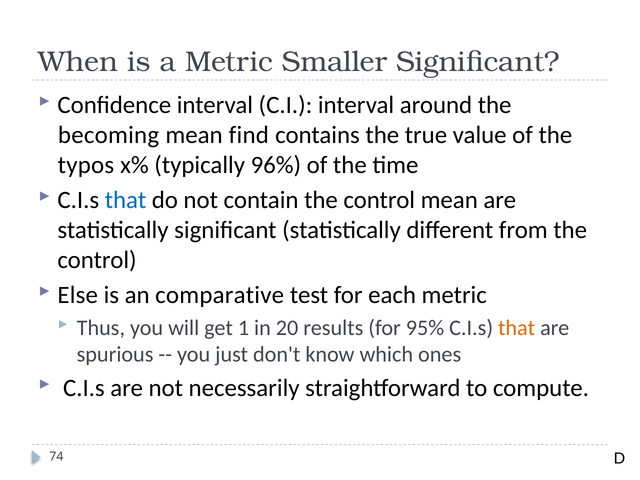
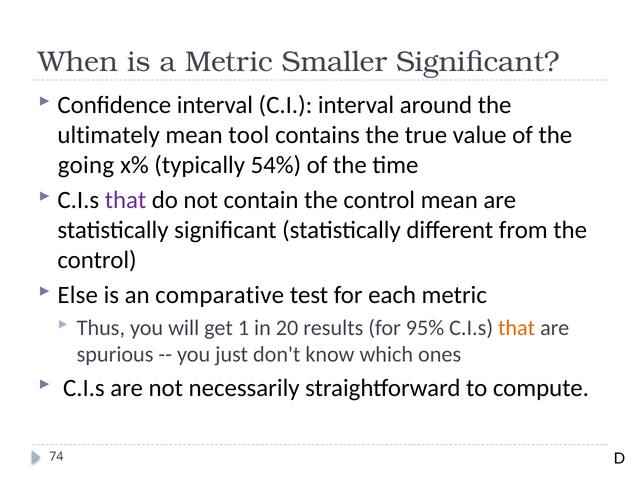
becoming: becoming -> ultimately (109, 135)
find: find -> tool (249, 135)
typos: typos -> going (86, 165)
96%: 96% -> 54% (276, 165)
that colour: blue -> purple (126, 200)
